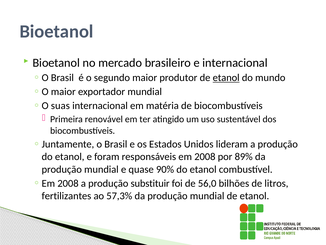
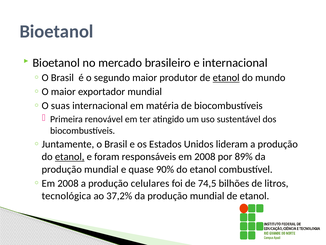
etanol underline: none -> present (70, 156)
substituir: substituir -> celulares (150, 183)
56,0: 56,0 -> 74,5 (207, 183)
fertilizantes: fertilizantes -> tecnológica (66, 196)
57,3%: 57,3% -> 37,2% (119, 196)
